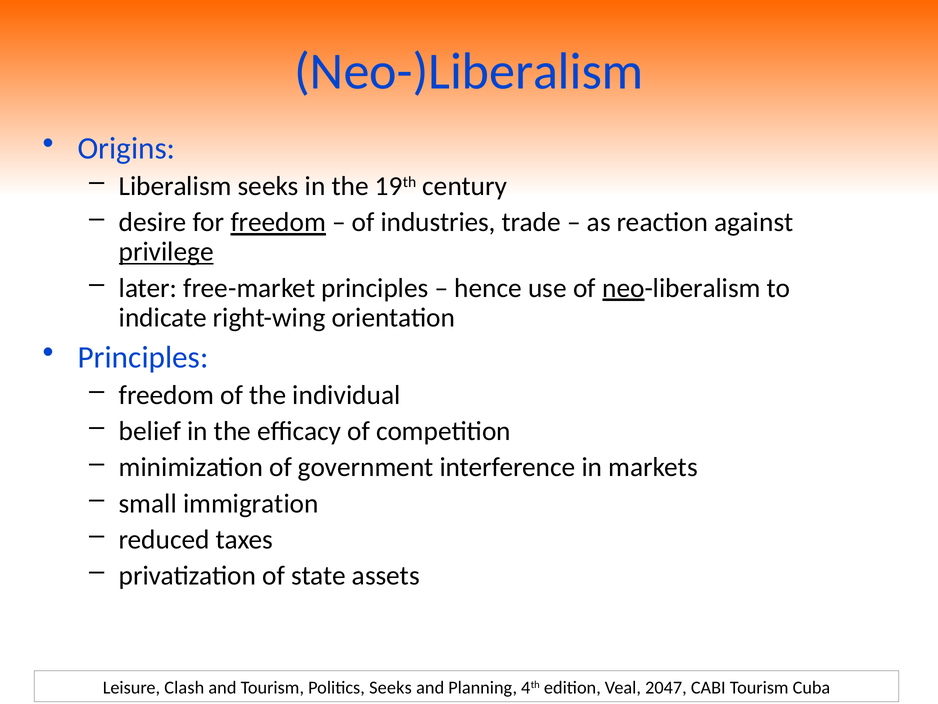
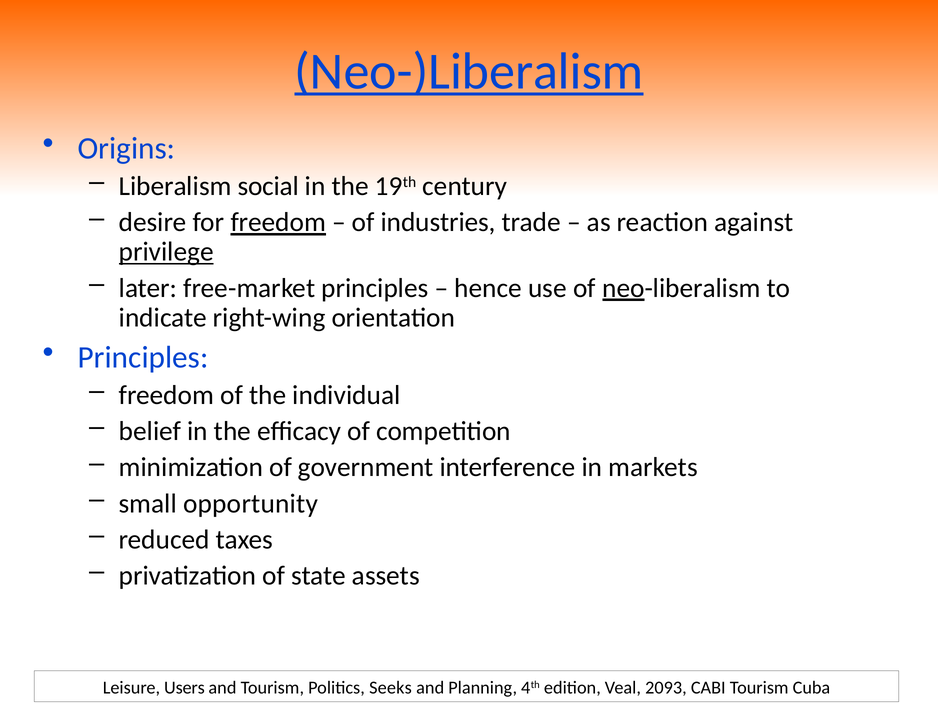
Neo-)Liberalism underline: none -> present (469, 72)
Liberalism seeks: seeks -> social (268, 186)
immigration: immigration -> opportunity (251, 503)
Clash: Clash -> Users (184, 687)
2047: 2047 -> 2093 (666, 687)
